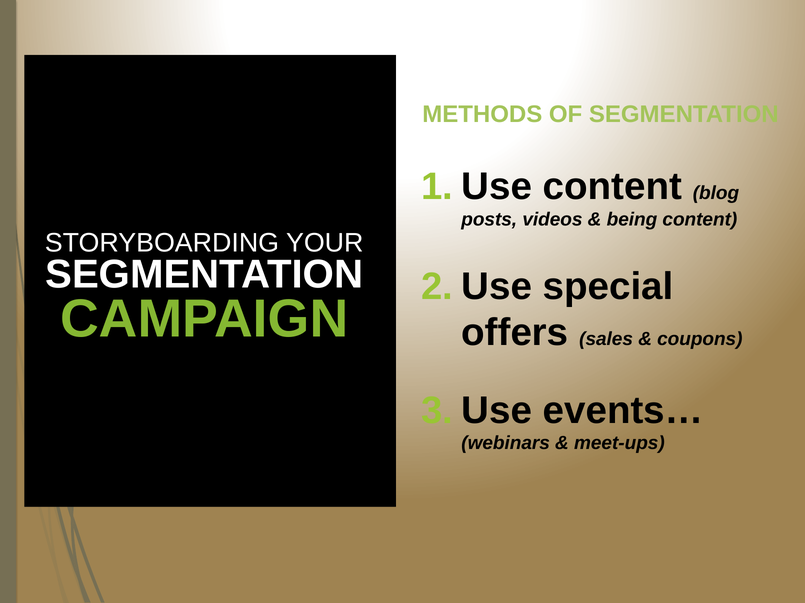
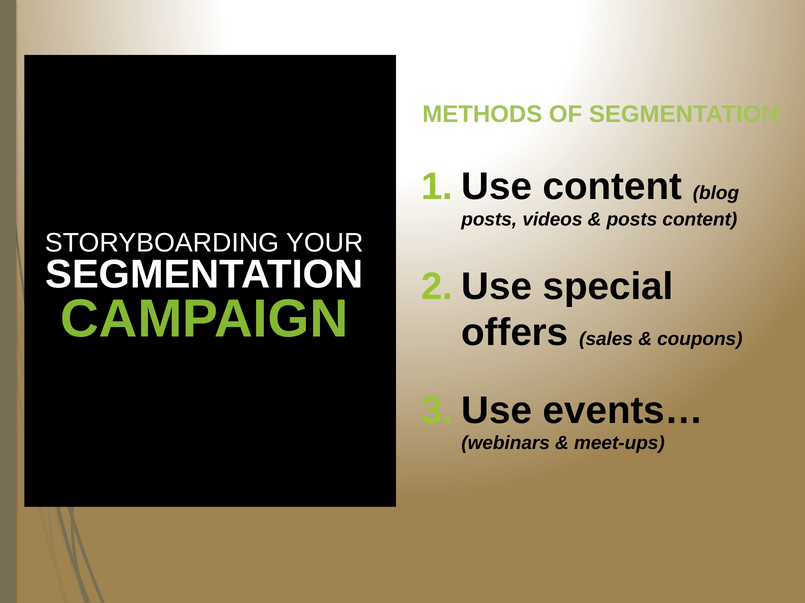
being: being -> posts (632, 220)
